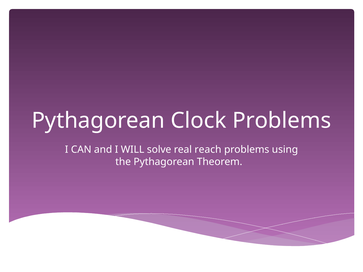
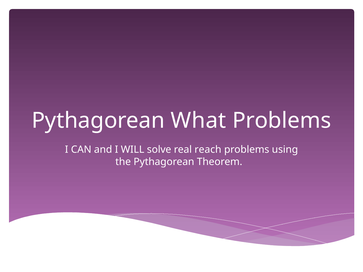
Clock: Clock -> What (198, 121)
